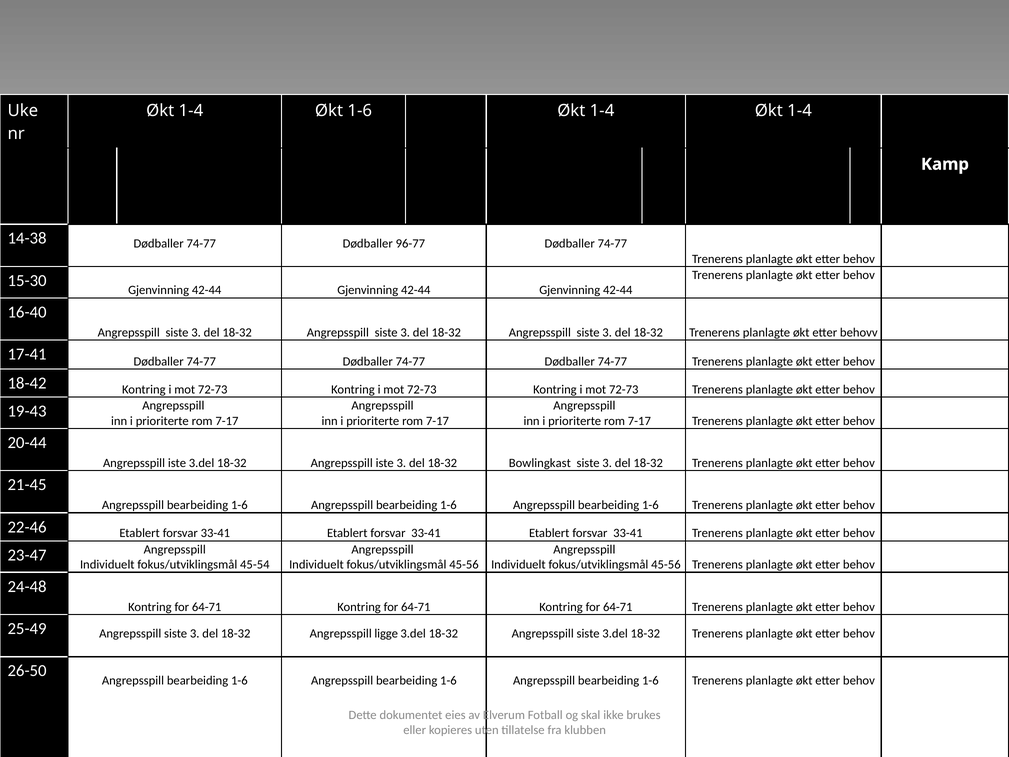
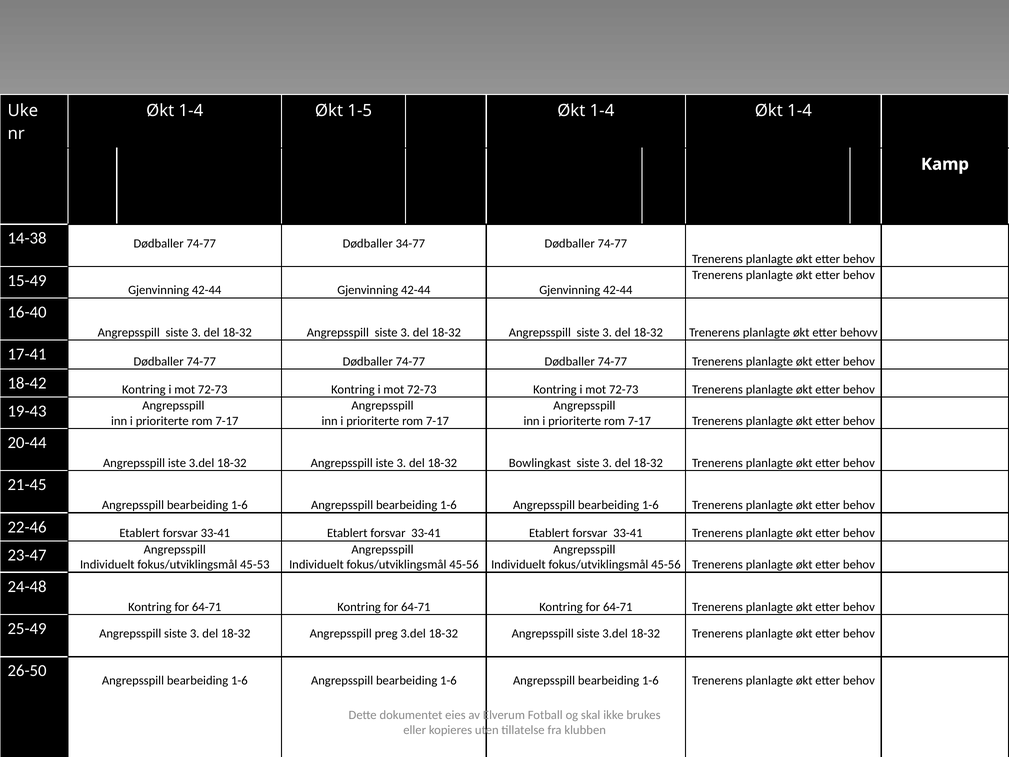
Økt 1-6: 1-6 -> 1-5 (360, 111)
96-77: 96-77 -> 34-77 (410, 243)
15-30: 15-30 -> 15-49 (27, 281)
45-54: 45-54 -> 45-53 (255, 565)
ligge: ligge -> preg (386, 634)
